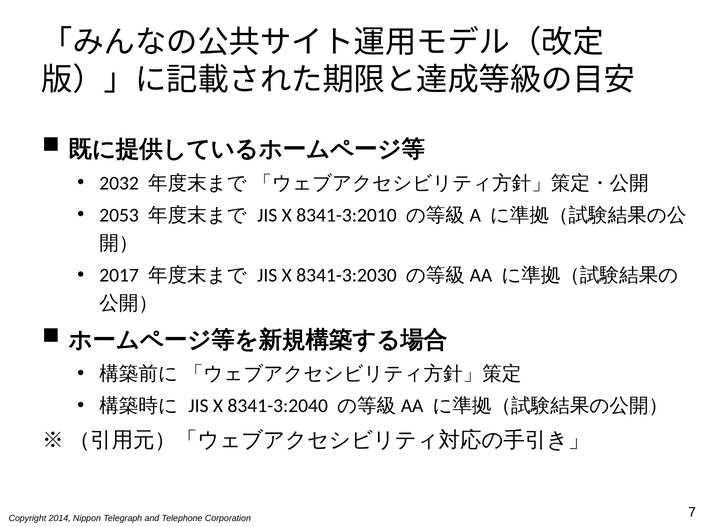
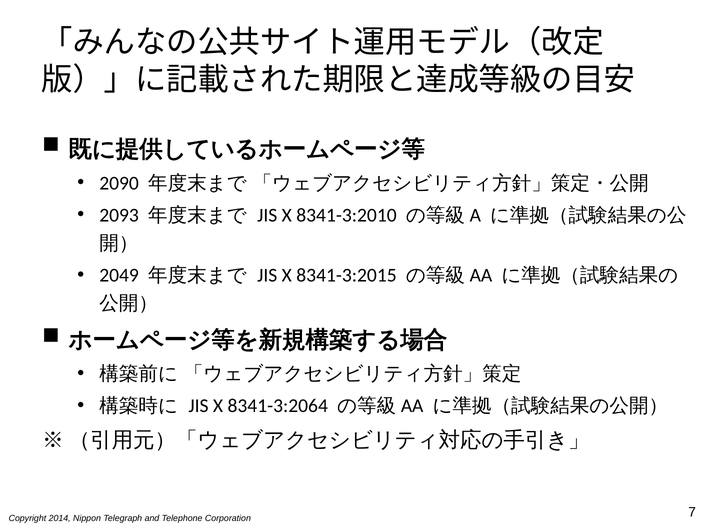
2032: 2032 -> 2090 (119, 183)
2053: 2053 -> 2093 (119, 215)
2017: 2017 -> 2049 (119, 275)
8341-3:2030: 8341-3:2030 -> 8341-3:2015 (347, 275)
8341-3:2040: 8341-3:2040 -> 8341-3:2064 (278, 406)
